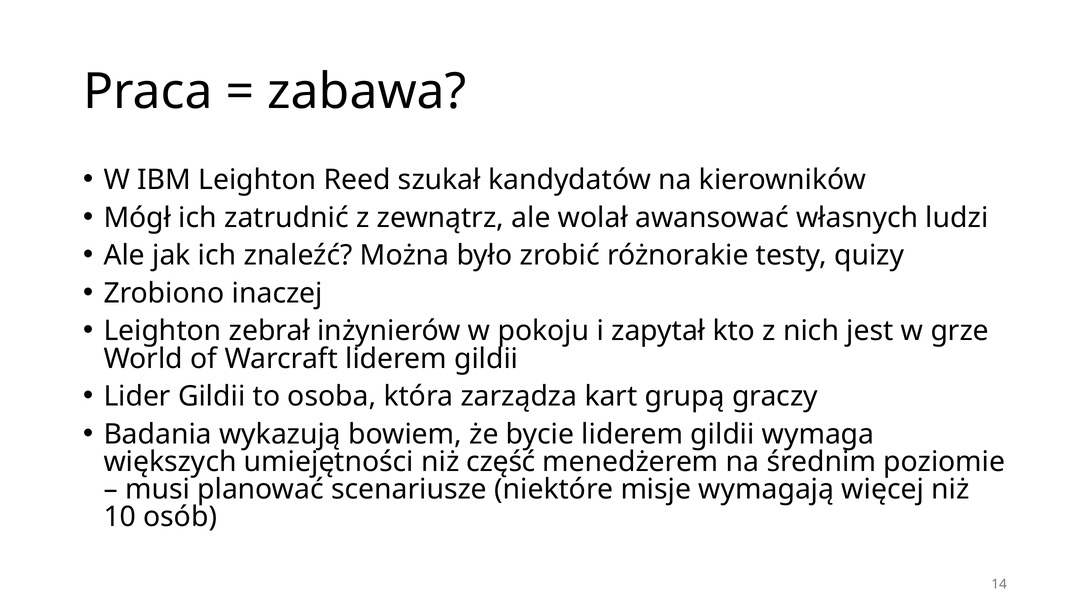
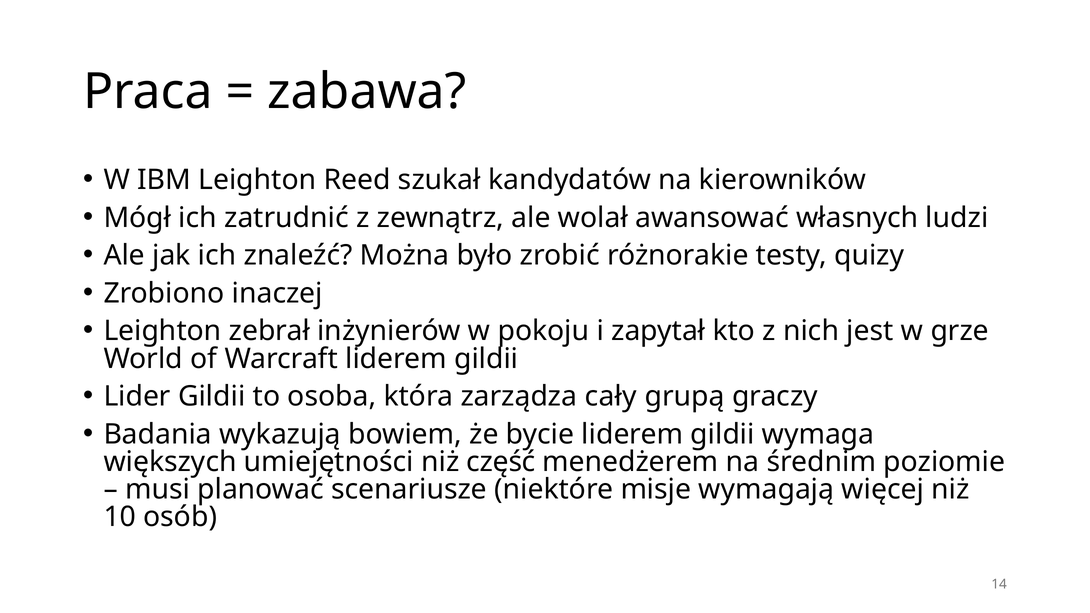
kart: kart -> cały (611, 397)
